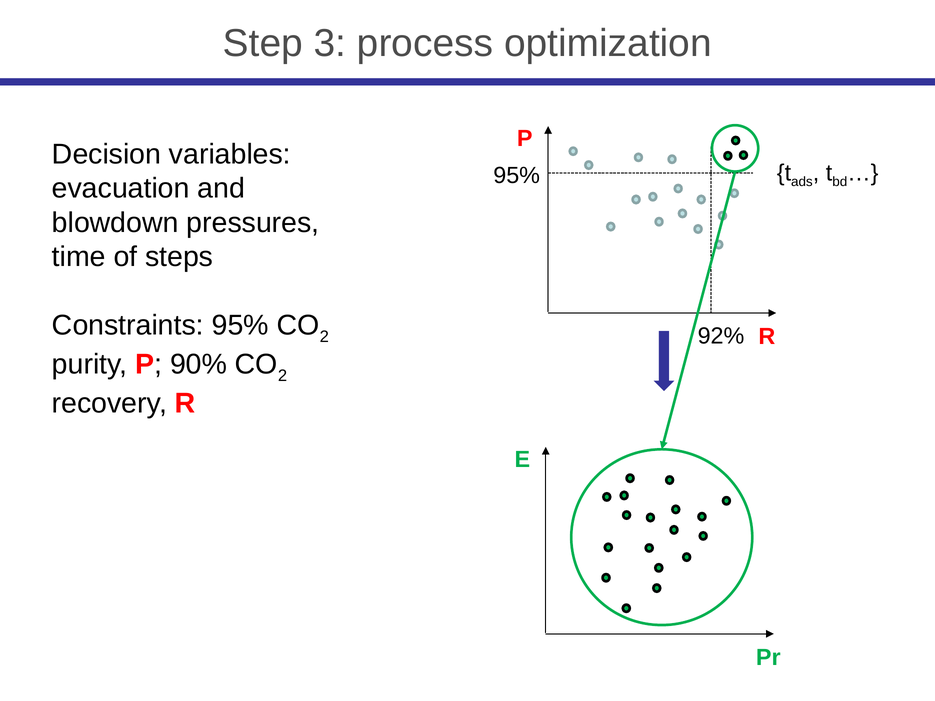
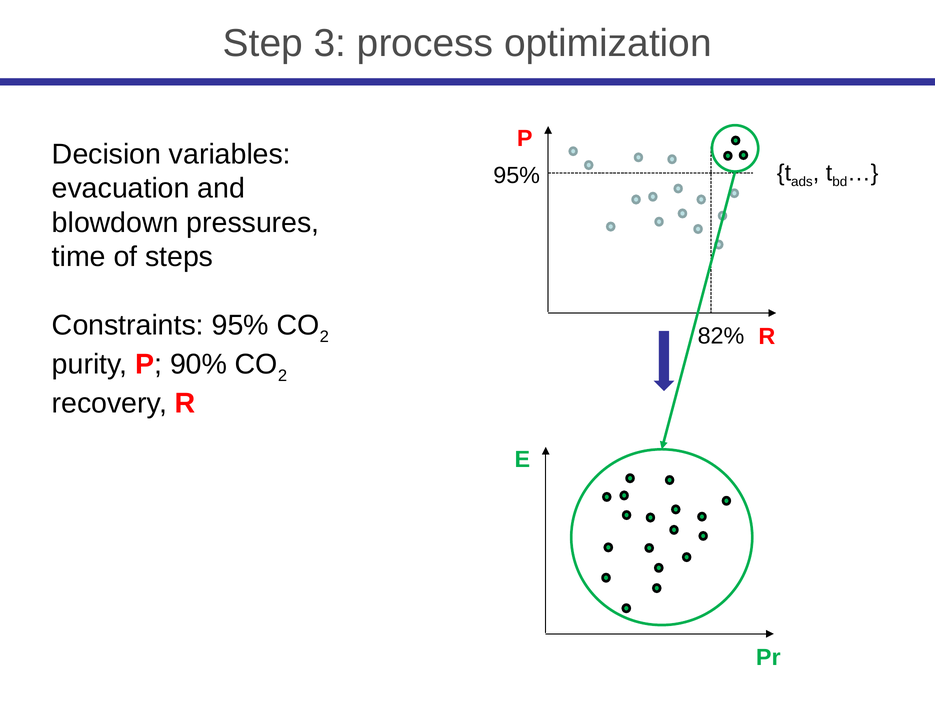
92%: 92% -> 82% (721, 336)
